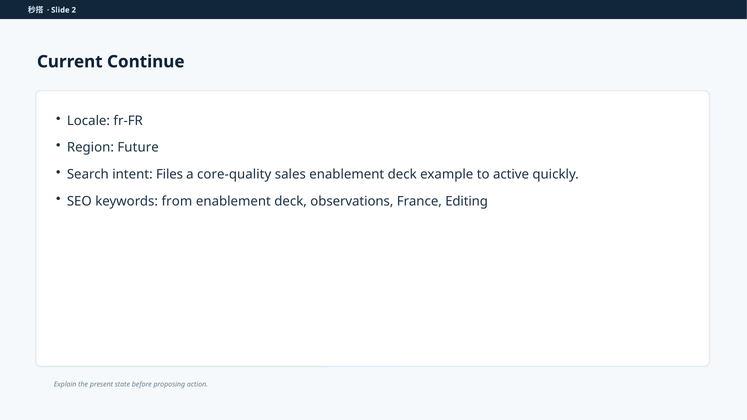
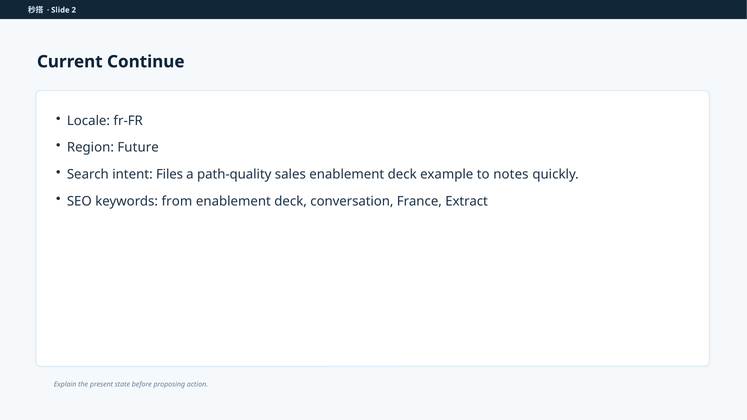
core-quality: core-quality -> path-quality (234, 174)
active: active -> notes (511, 174)
observations: observations -> conversation (352, 201)
Editing: Editing -> Extract (467, 201)
